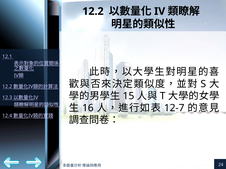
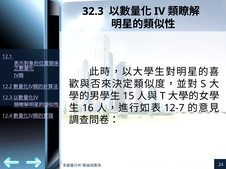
12.2: 12.2 -> 32.3 (93, 11)
